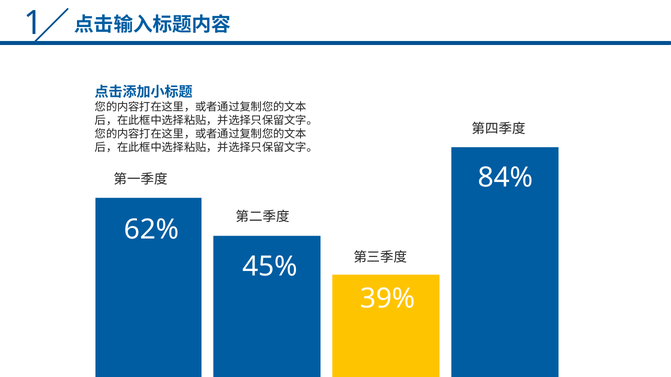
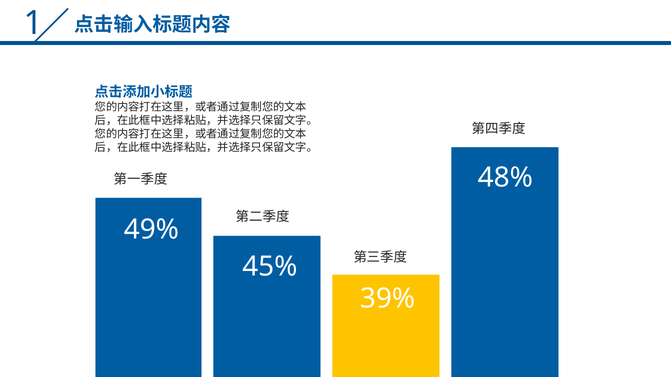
84%: 84% -> 48% (505, 178)
62%: 62% -> 49% (151, 230)
